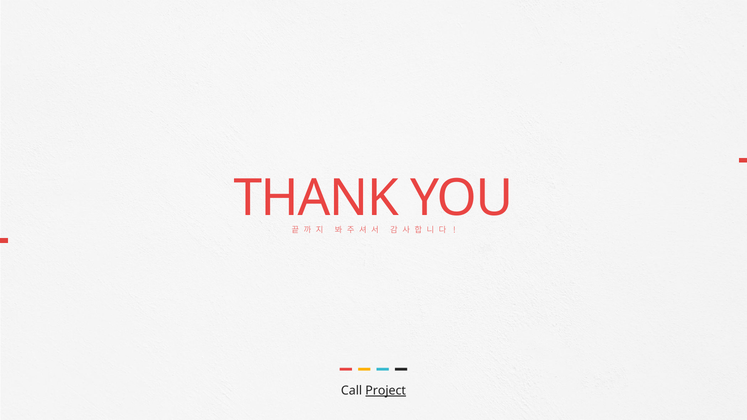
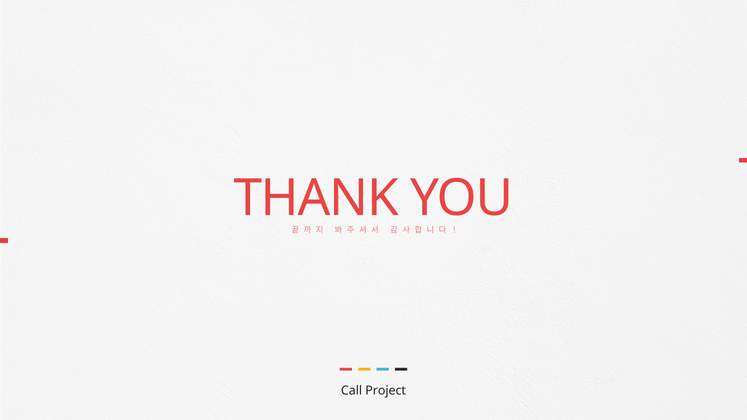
Project underline: present -> none (386, 391)
